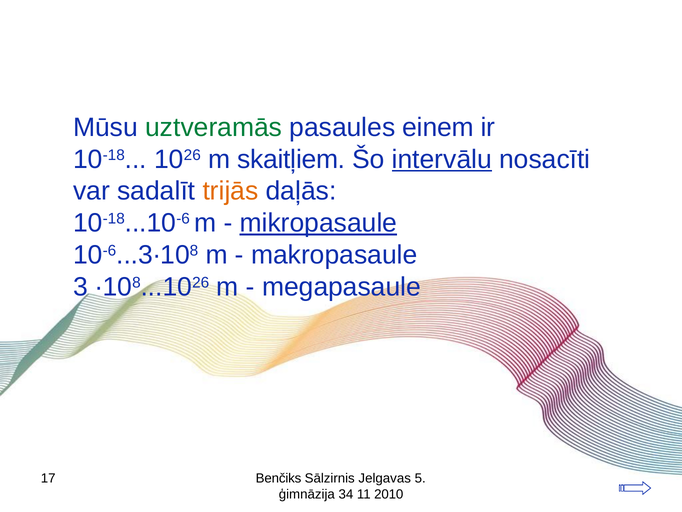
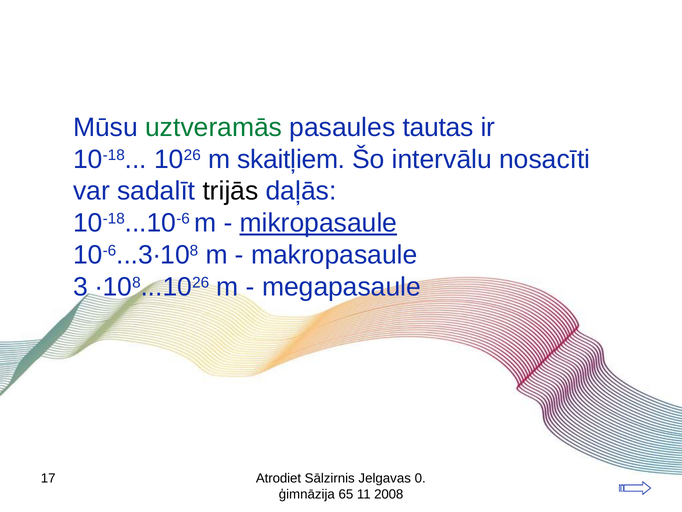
einem: einem -> tautas (438, 127)
intervālu underline: present -> none (442, 159)
trijās colour: orange -> black (231, 191)
Benčiks: Benčiks -> Atrodiet (279, 478)
5: 5 -> 0 (420, 478)
34: 34 -> 65 (346, 494)
2010: 2010 -> 2008 (389, 494)
